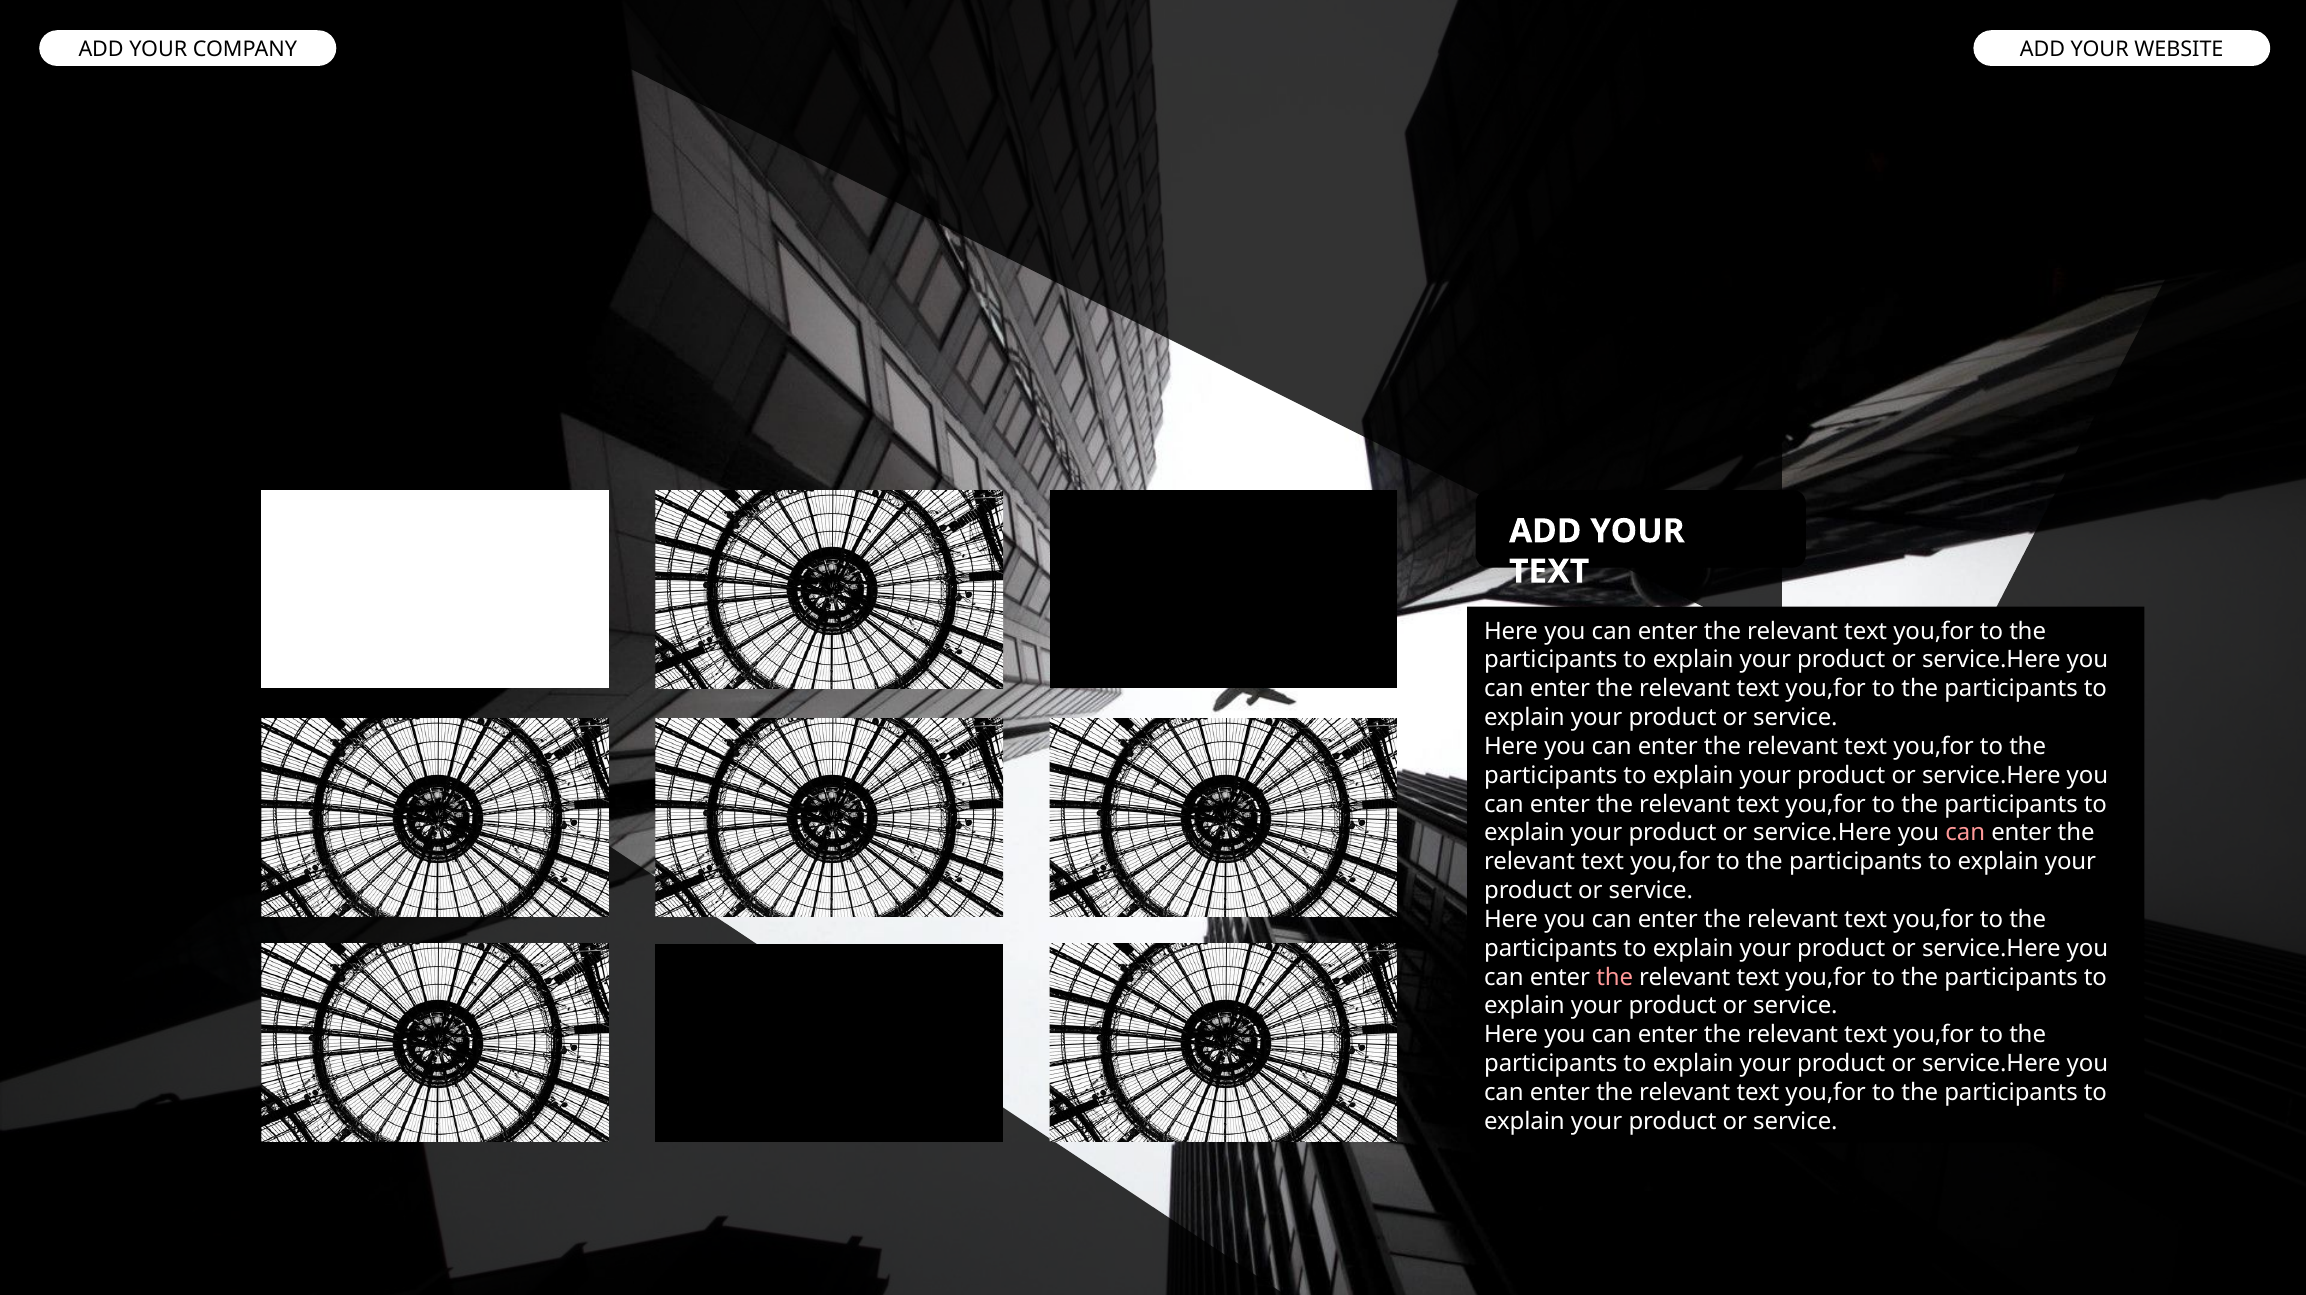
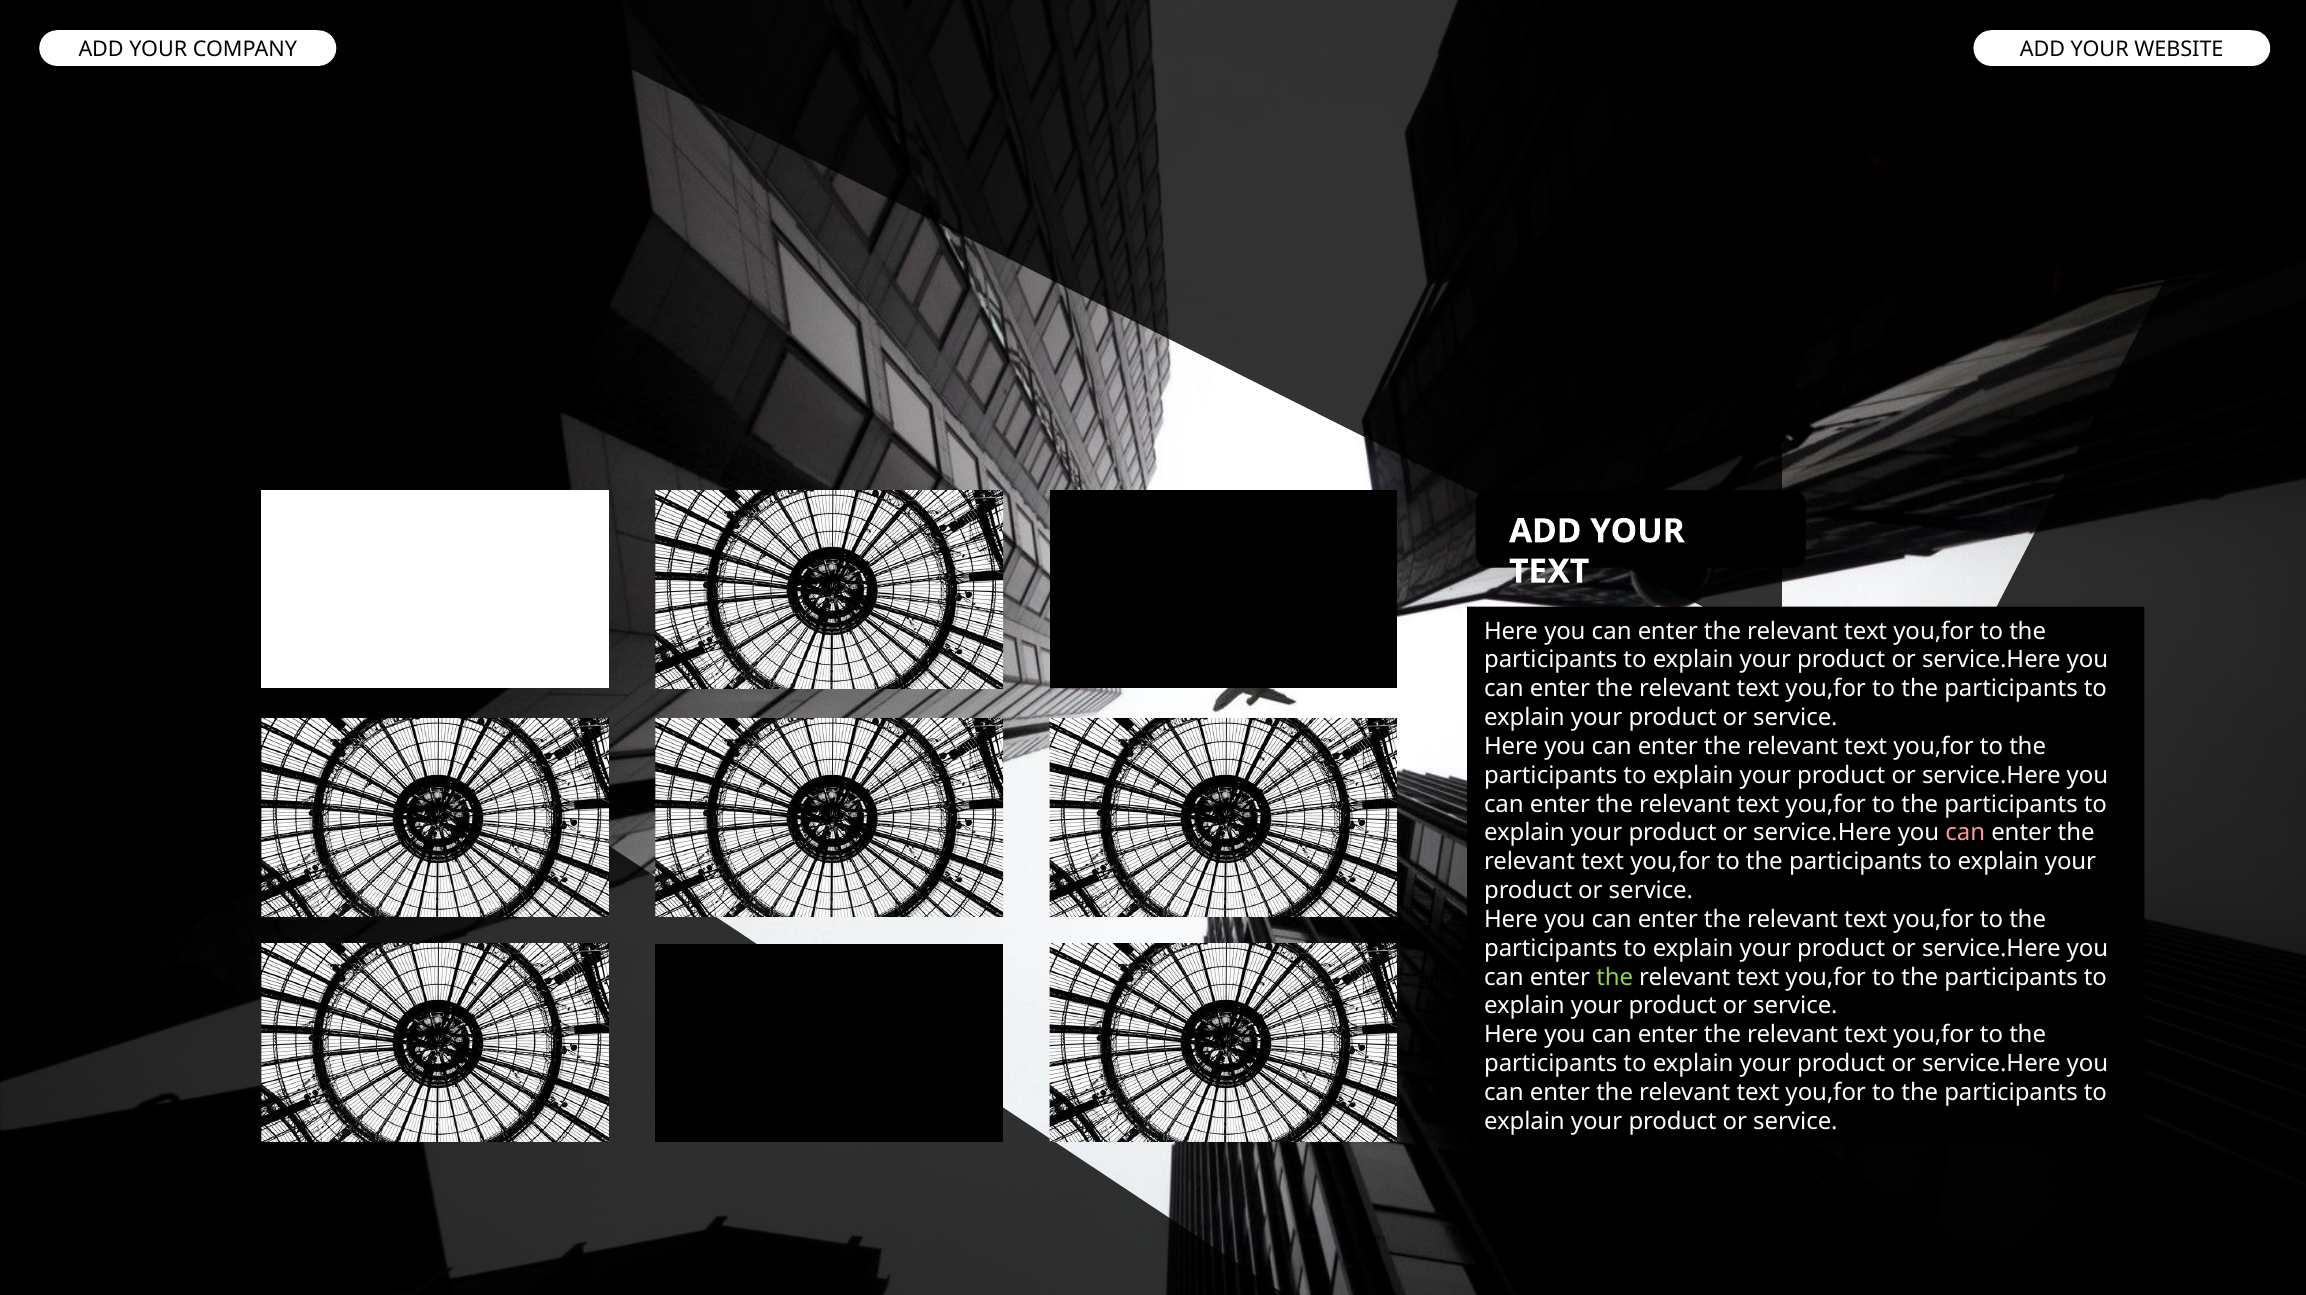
the colour: pink -> light green (1615, 977)
